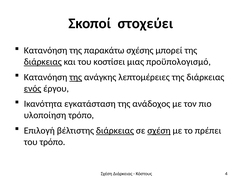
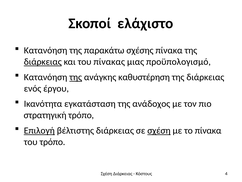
στοχεύει: στοχεύει -> ελάχιστο (145, 23)
σχέσης μπορεί: μπορεί -> πίνακα (169, 50)
κοστίσει: κοστίσει -> πίνακας (109, 62)
λεπτομέρειες: λεπτομέρειες -> καθυστέρηση (144, 77)
ενός underline: present -> none (33, 88)
υλοποίηση: υλοποίηση -> στρατηγική (45, 115)
Επιλογή underline: none -> present (39, 130)
διάρκειας underline: present -> none (115, 130)
το πρέπει: πρέπει -> πίνακα (208, 130)
